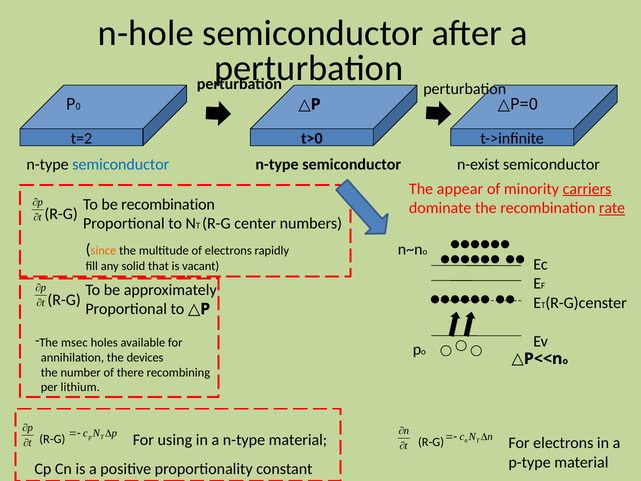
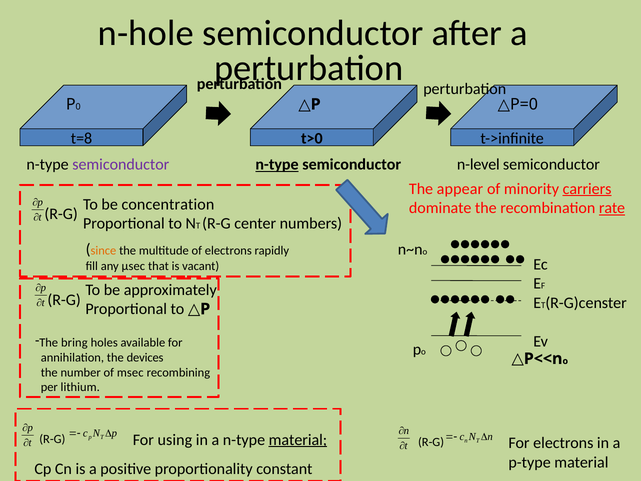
t=2: t=2 -> t=8 (82, 138)
semiconductor colour: blue -> purple (121, 165)
n-type underline: none -> present (277, 165)
n-exist: n-exist -> n-level (478, 165)
be recombination: recombination -> concentration (168, 204)
solid: solid -> μsec (133, 266)
msec: msec -> bring (74, 342)
there: there -> msec (130, 372)
material underline: none -> present (298, 440)
